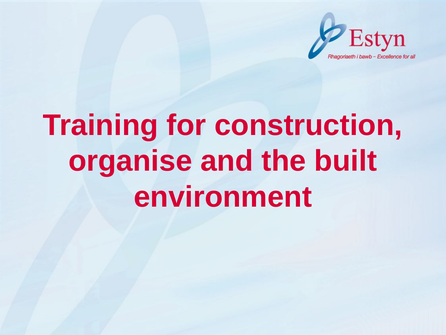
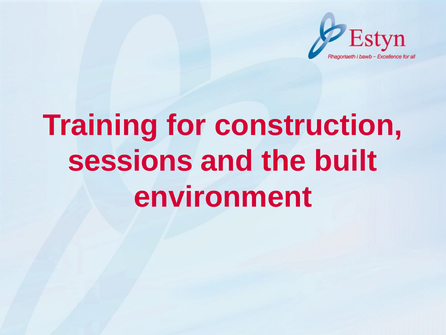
organise: organise -> sessions (130, 161)
